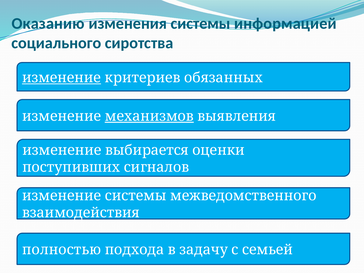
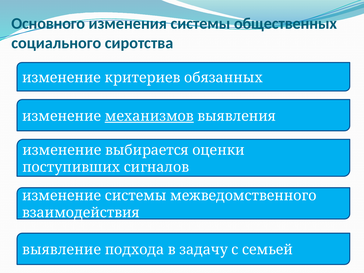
Оказанию: Оказанию -> Основного (48, 24)
информацией: информацией -> общественных (286, 24)
изменение underline: present -> none (62, 78)
полностью: полностью -> выявление (62, 250)
